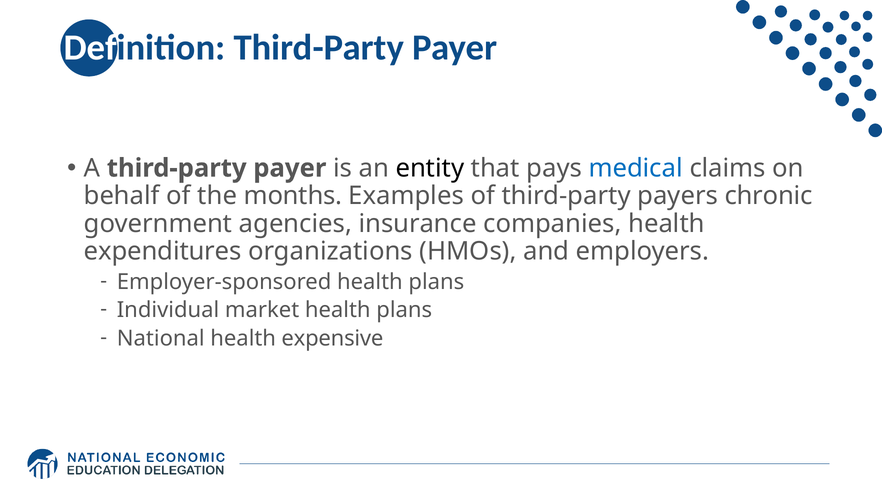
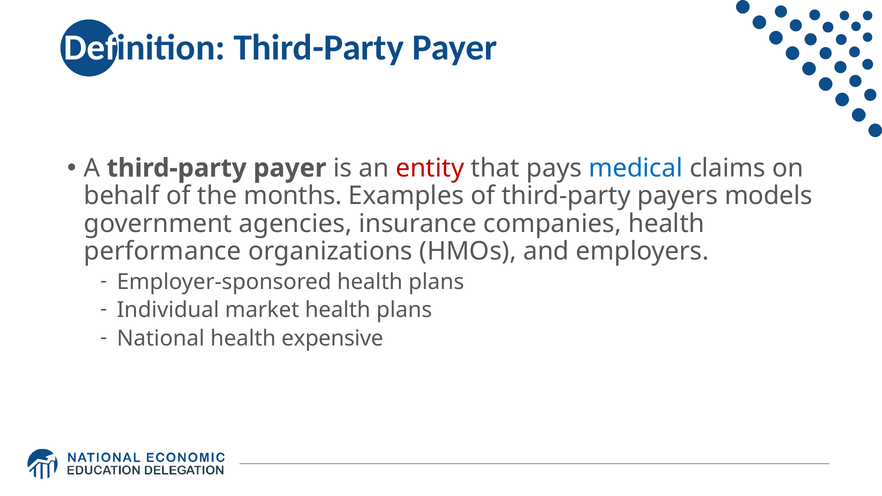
entity colour: black -> red (430, 168)
chronic: chronic -> models (769, 196)
expenditures: expenditures -> performance (163, 251)
